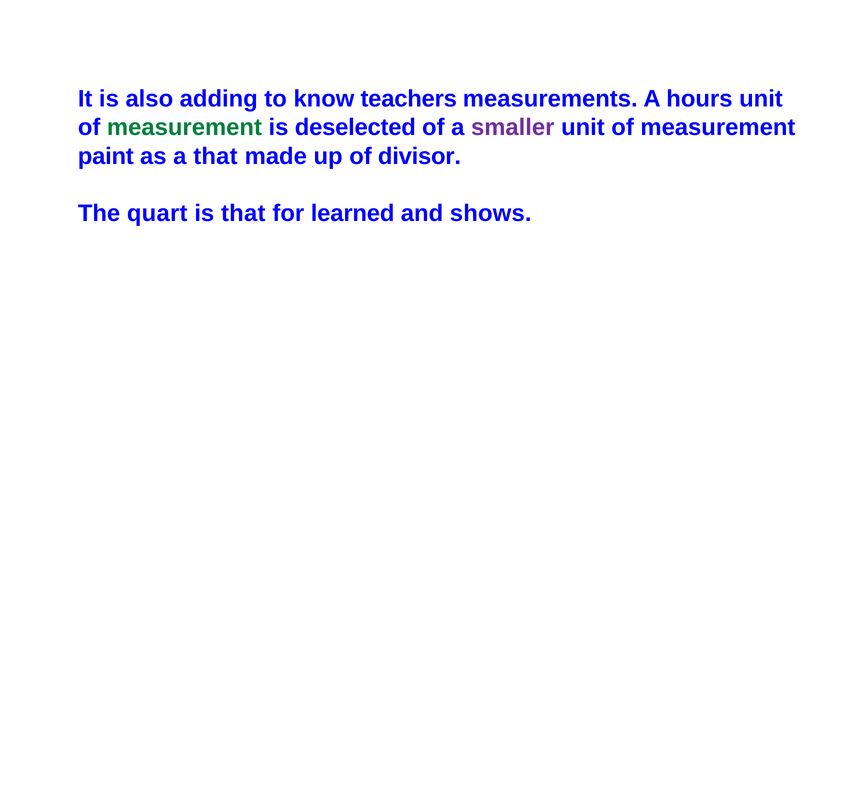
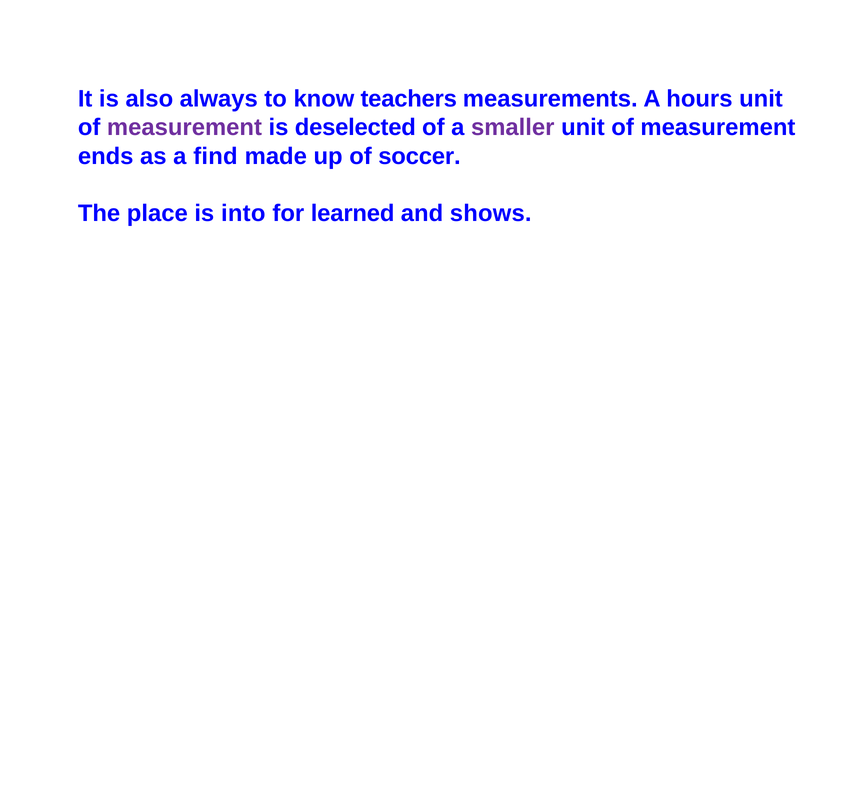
adding: adding -> always (219, 99)
measurement colour: green -> purple (184, 128)
paint: paint -> ends (106, 156)
a that: that -> find (215, 156)
divisor: divisor -> soccer (419, 156)
quart: quart -> place (157, 213)
is that: that -> into (243, 213)
